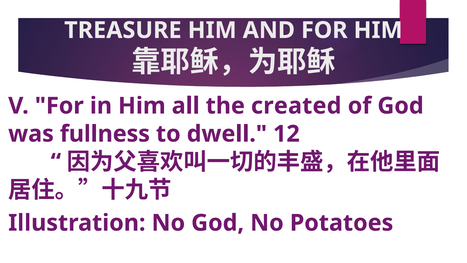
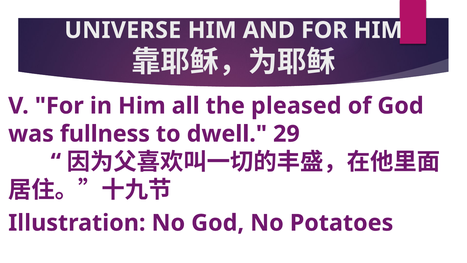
TREASURE: TREASURE -> UNIVERSE (123, 30)
created: created -> pleased (296, 106)
12: 12 -> 29 (286, 134)
